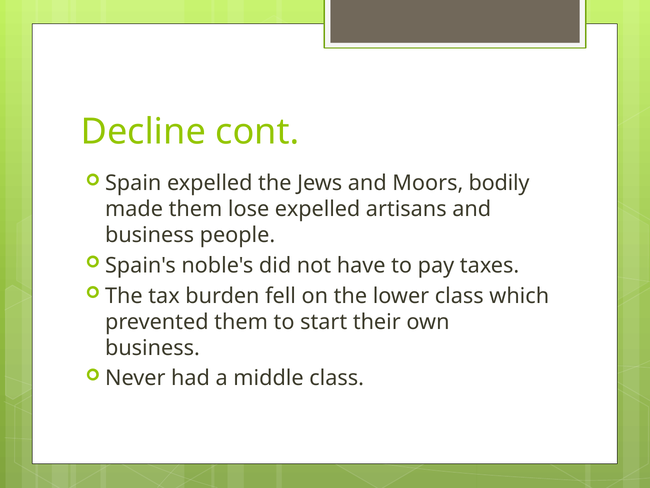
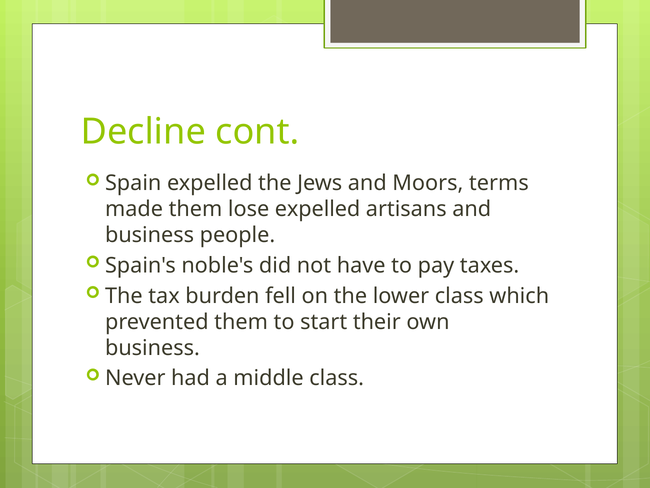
bodily: bodily -> terms (499, 183)
